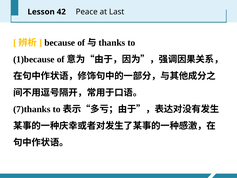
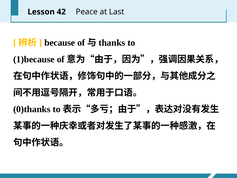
7)thanks: 7)thanks -> 0)thanks (32, 109)
